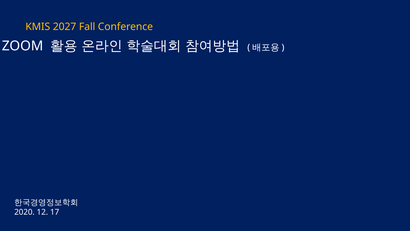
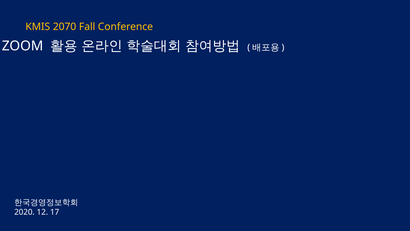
2027: 2027 -> 2070 (65, 27)
